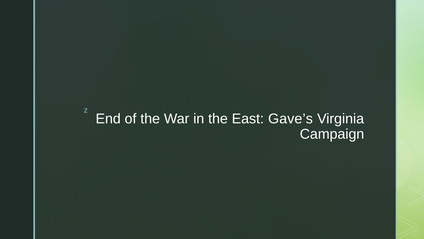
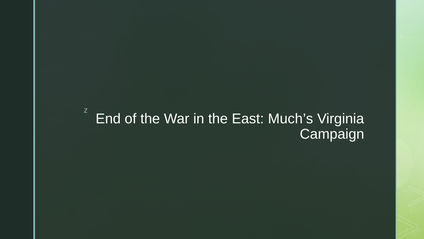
Gave’s: Gave’s -> Much’s (291, 119)
